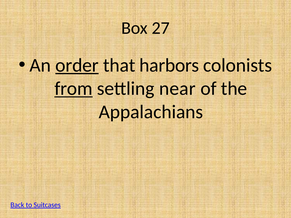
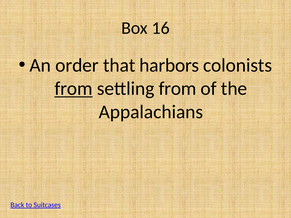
27: 27 -> 16 (161, 28)
order underline: present -> none (77, 65)
settling near: near -> from (178, 89)
